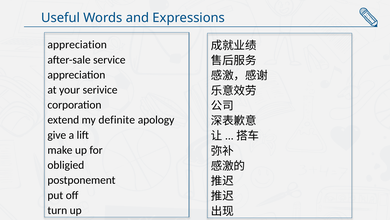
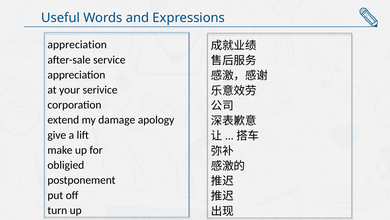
definite: definite -> damage (117, 120)
